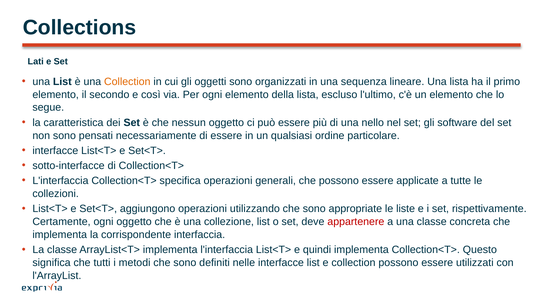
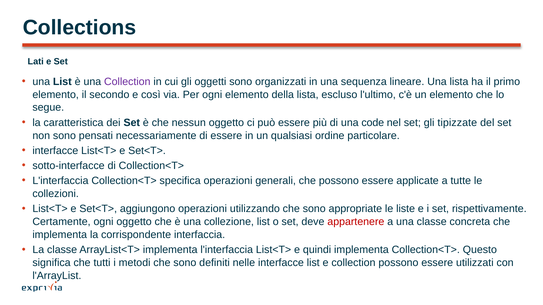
Collection colour: orange -> purple (127, 82)
nello: nello -> code (373, 123)
software: software -> tipizzate (457, 123)
